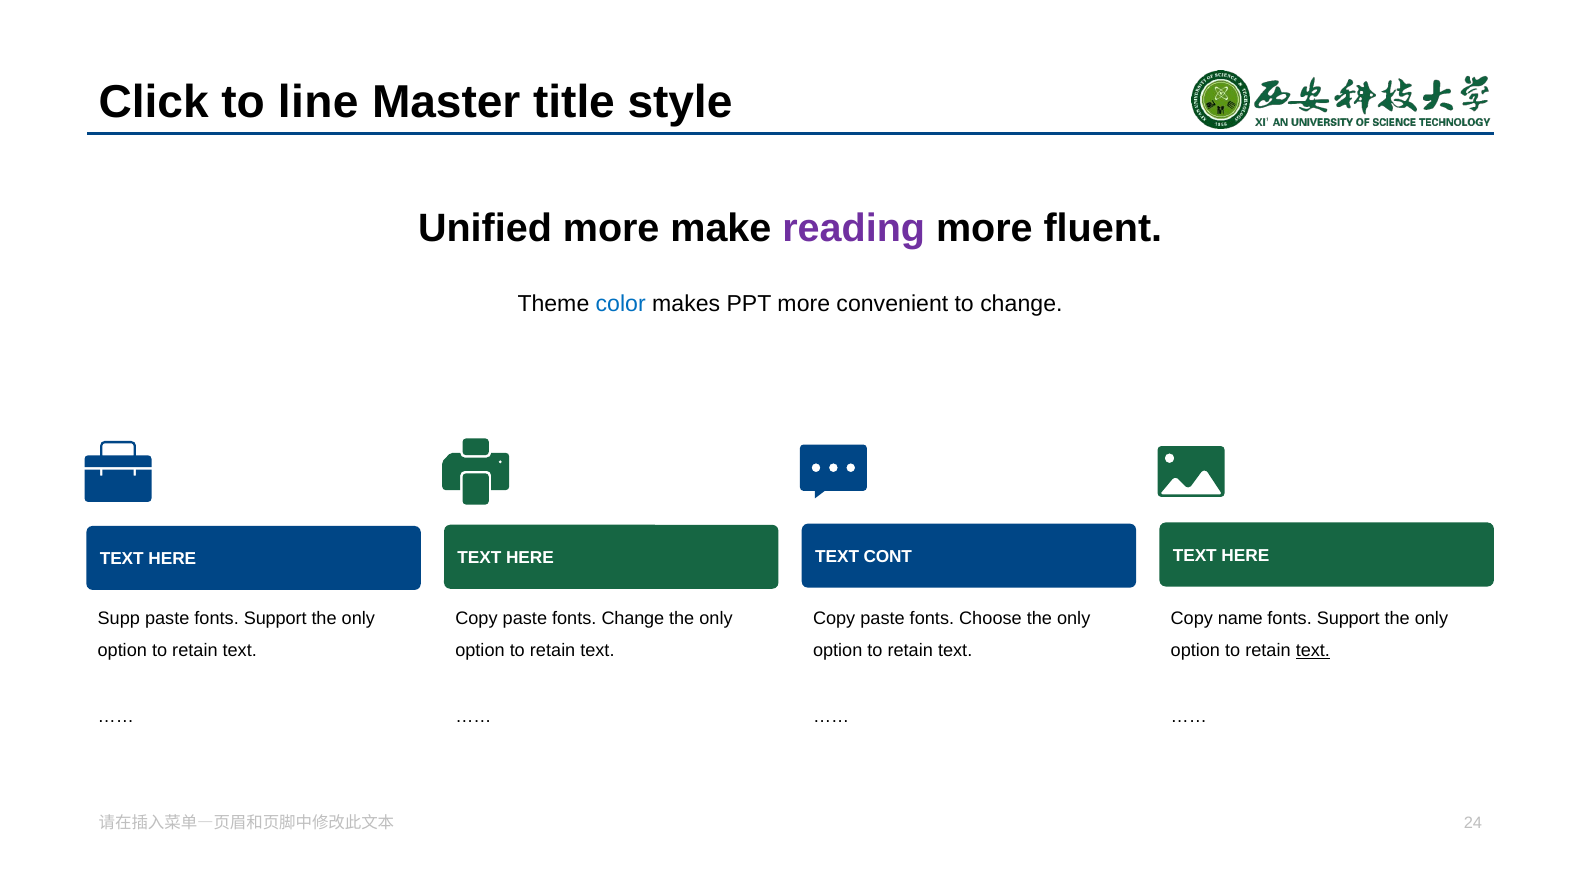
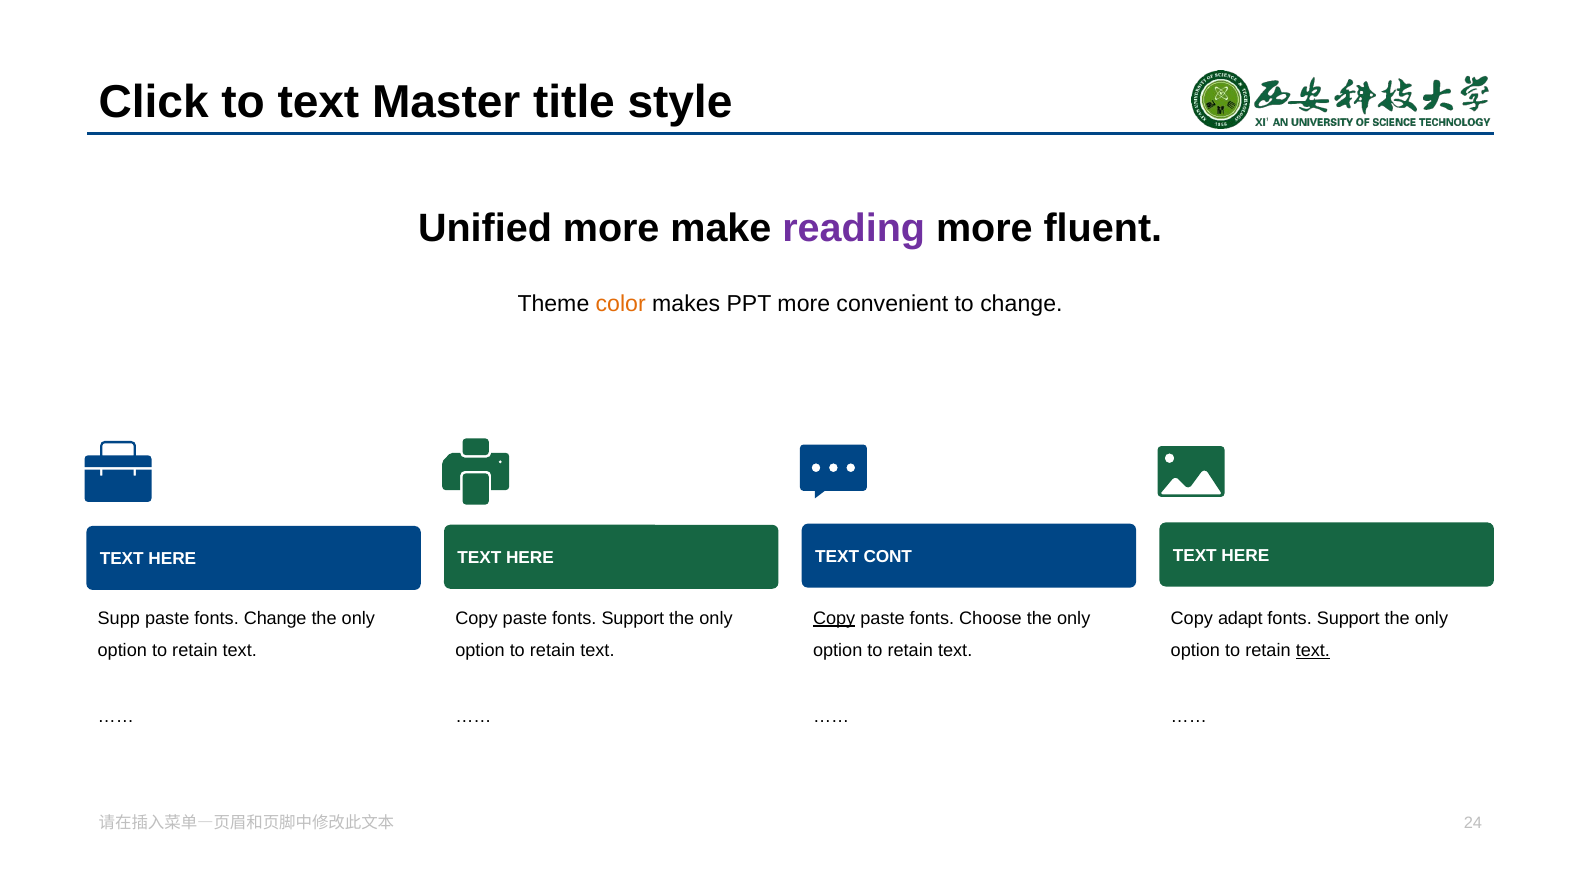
to line: line -> text (318, 102)
color colour: blue -> orange (621, 304)
paste fonts Support: Support -> Change (275, 618)
paste fonts Change: Change -> Support (633, 618)
Copy underline: none -> present (834, 618)
name: name -> adapt (1240, 618)
